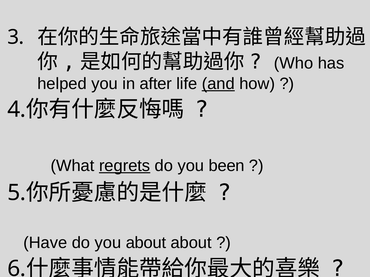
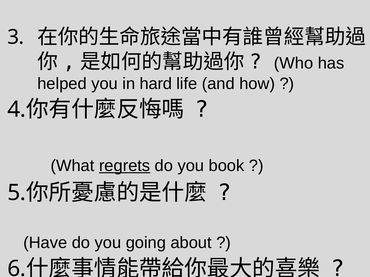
after: after -> hard (156, 84)
and underline: present -> none (218, 84)
been: been -> book (227, 166)
you about: about -> going (146, 243)
